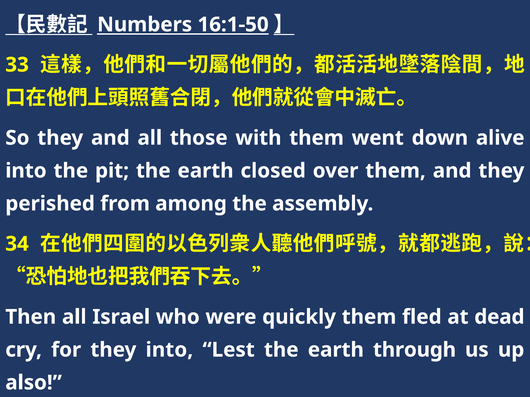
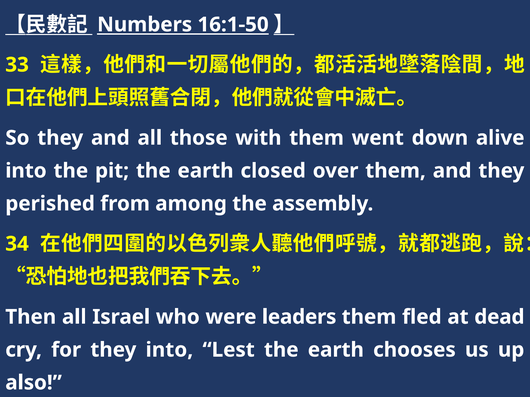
quickly: quickly -> leaders (299, 317)
through: through -> chooses (414, 350)
